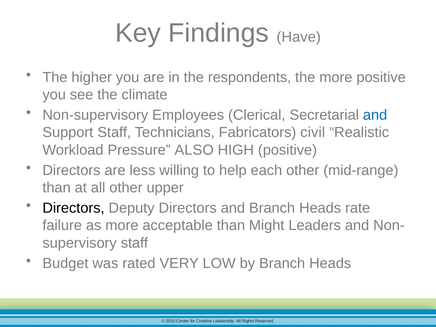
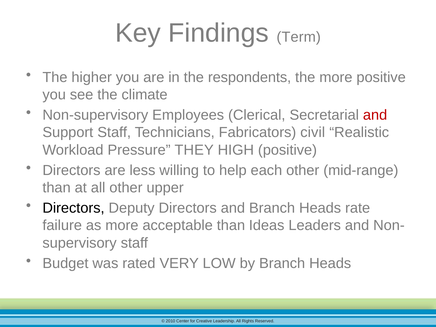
Have: Have -> Term (299, 37)
and colour: blue -> red (375, 115)
ALSO: ALSO -> THEY (194, 150)
Might: Might -> Ideas (267, 225)
